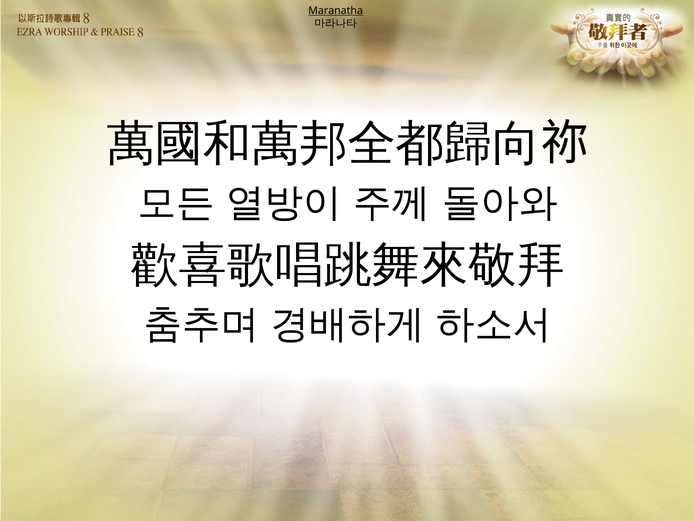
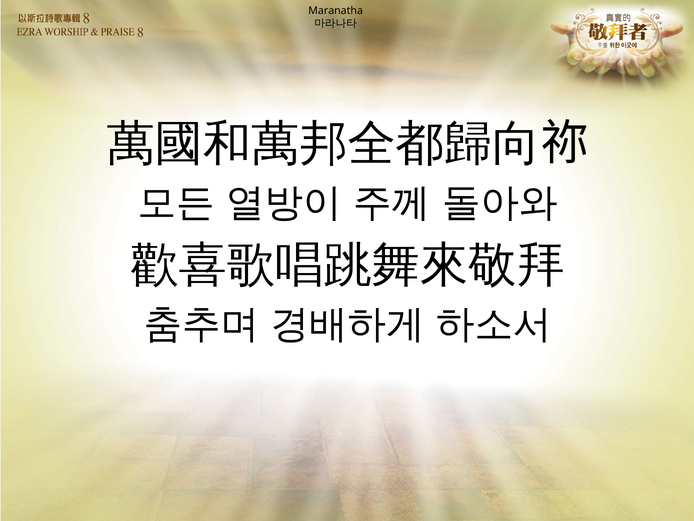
Maranatha underline: present -> none (336, 11)
